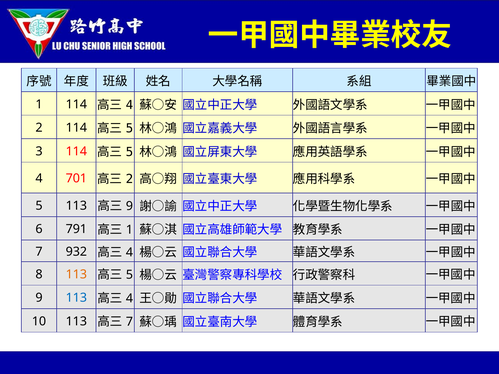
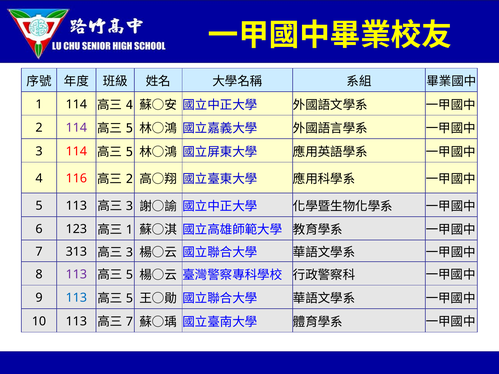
114 colour: black -> purple (76, 128)
701: 701 -> 116 (76, 179)
9: 9 -> 3 (129, 206)
791: 791 -> 123 (76, 229)
932: 932 -> 313 (76, 252)
4: 4 -> 3 (129, 252)
113 colour: orange -> purple (76, 274)
4: 4 -> 5 (129, 299)
